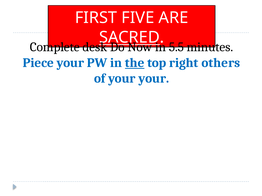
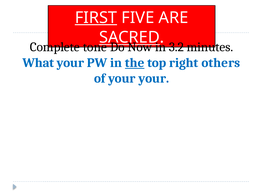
FIRST underline: none -> present (96, 18)
desk: desk -> tone (95, 47)
5.5: 5.5 -> 3.2 (176, 47)
Piece: Piece -> What (38, 63)
